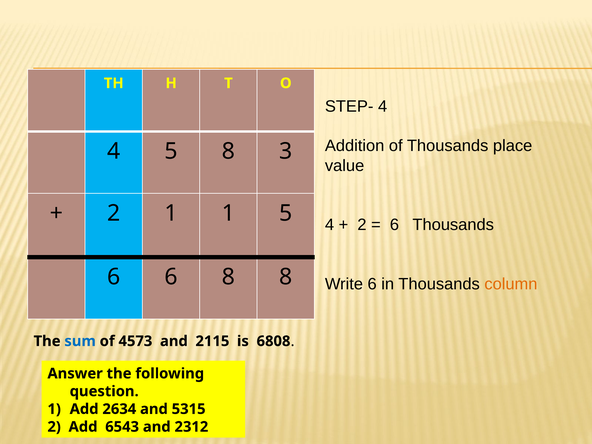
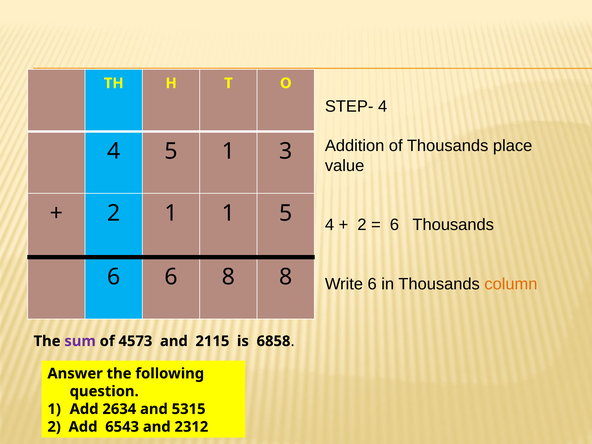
5 8: 8 -> 1 (228, 151)
sum colour: blue -> purple (80, 341)
6808: 6808 -> 6858 (273, 341)
